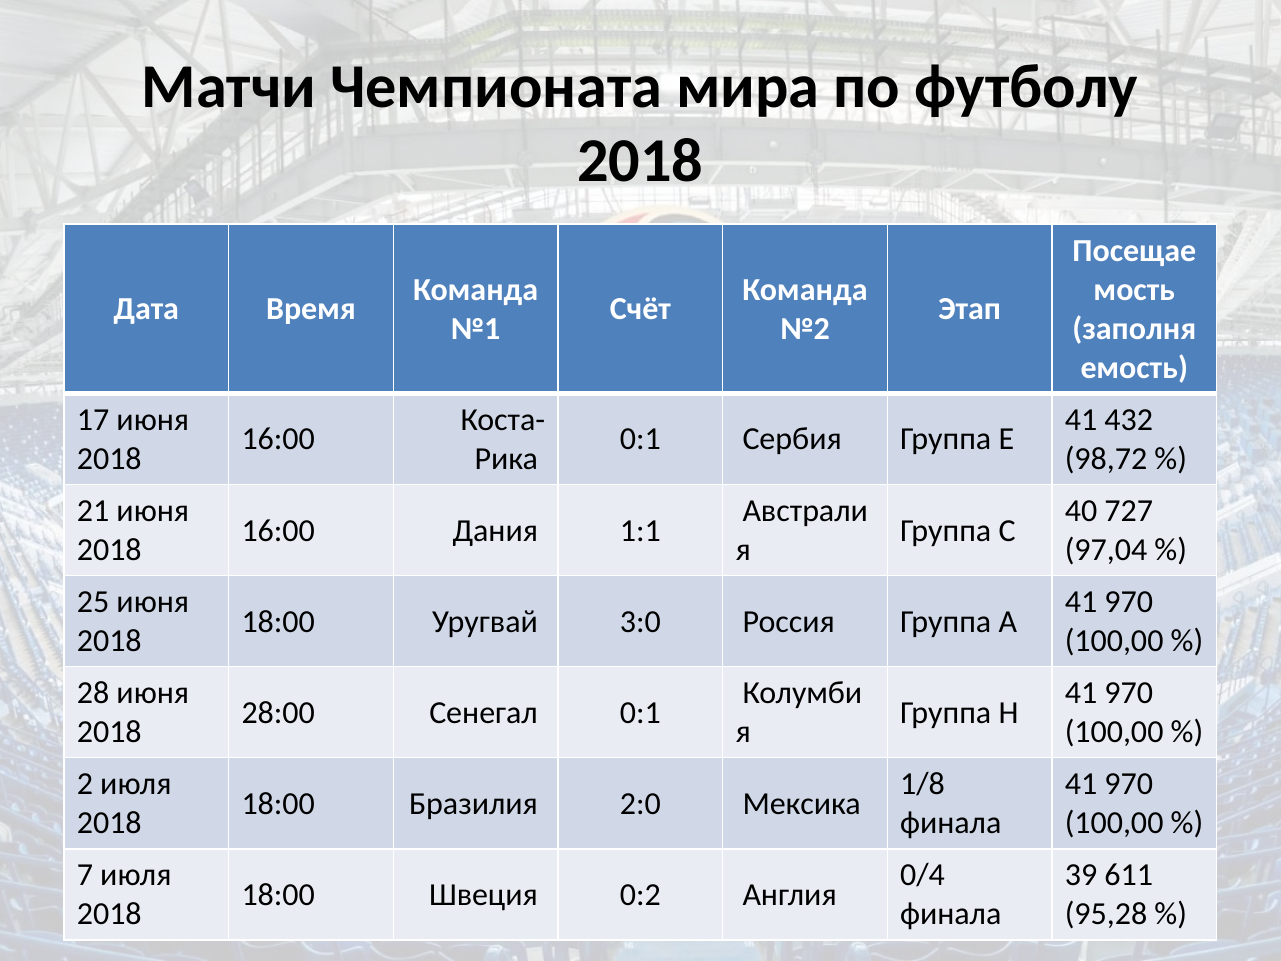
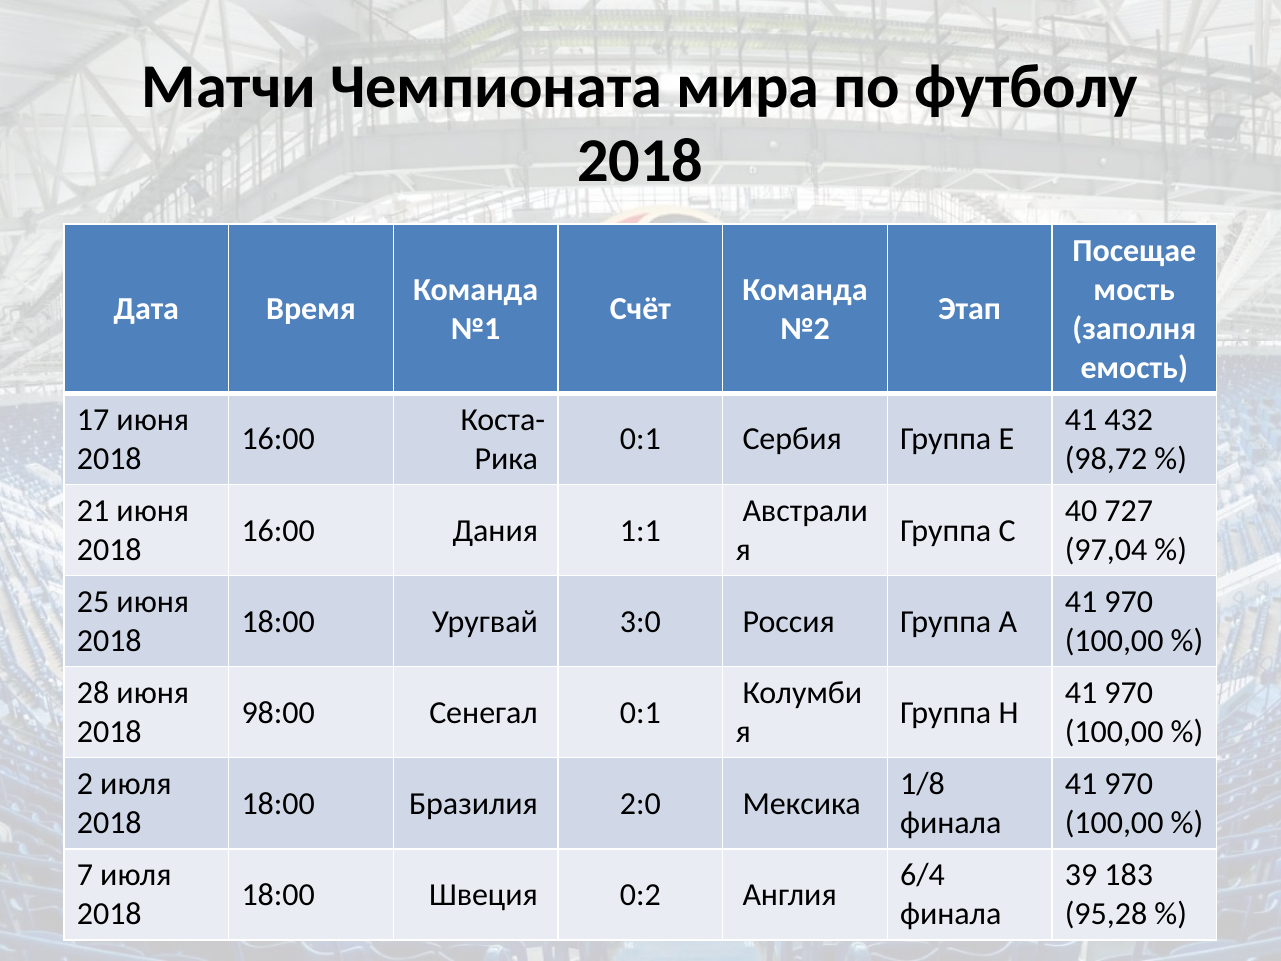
28:00: 28:00 -> 98:00 (278, 712)
0/4: 0/4 -> 6/4 (923, 875)
611: 611 -> 183 (1129, 875)
